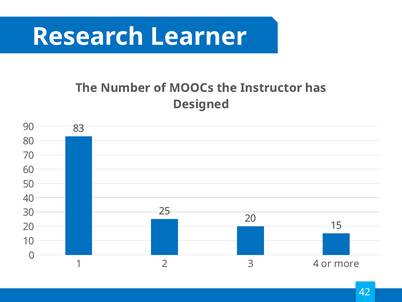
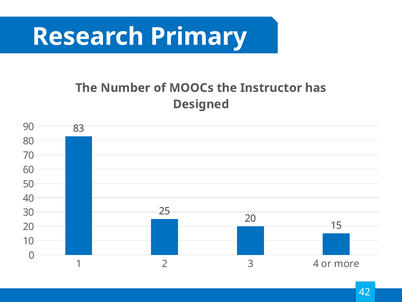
Learner: Learner -> Primary (199, 37)
